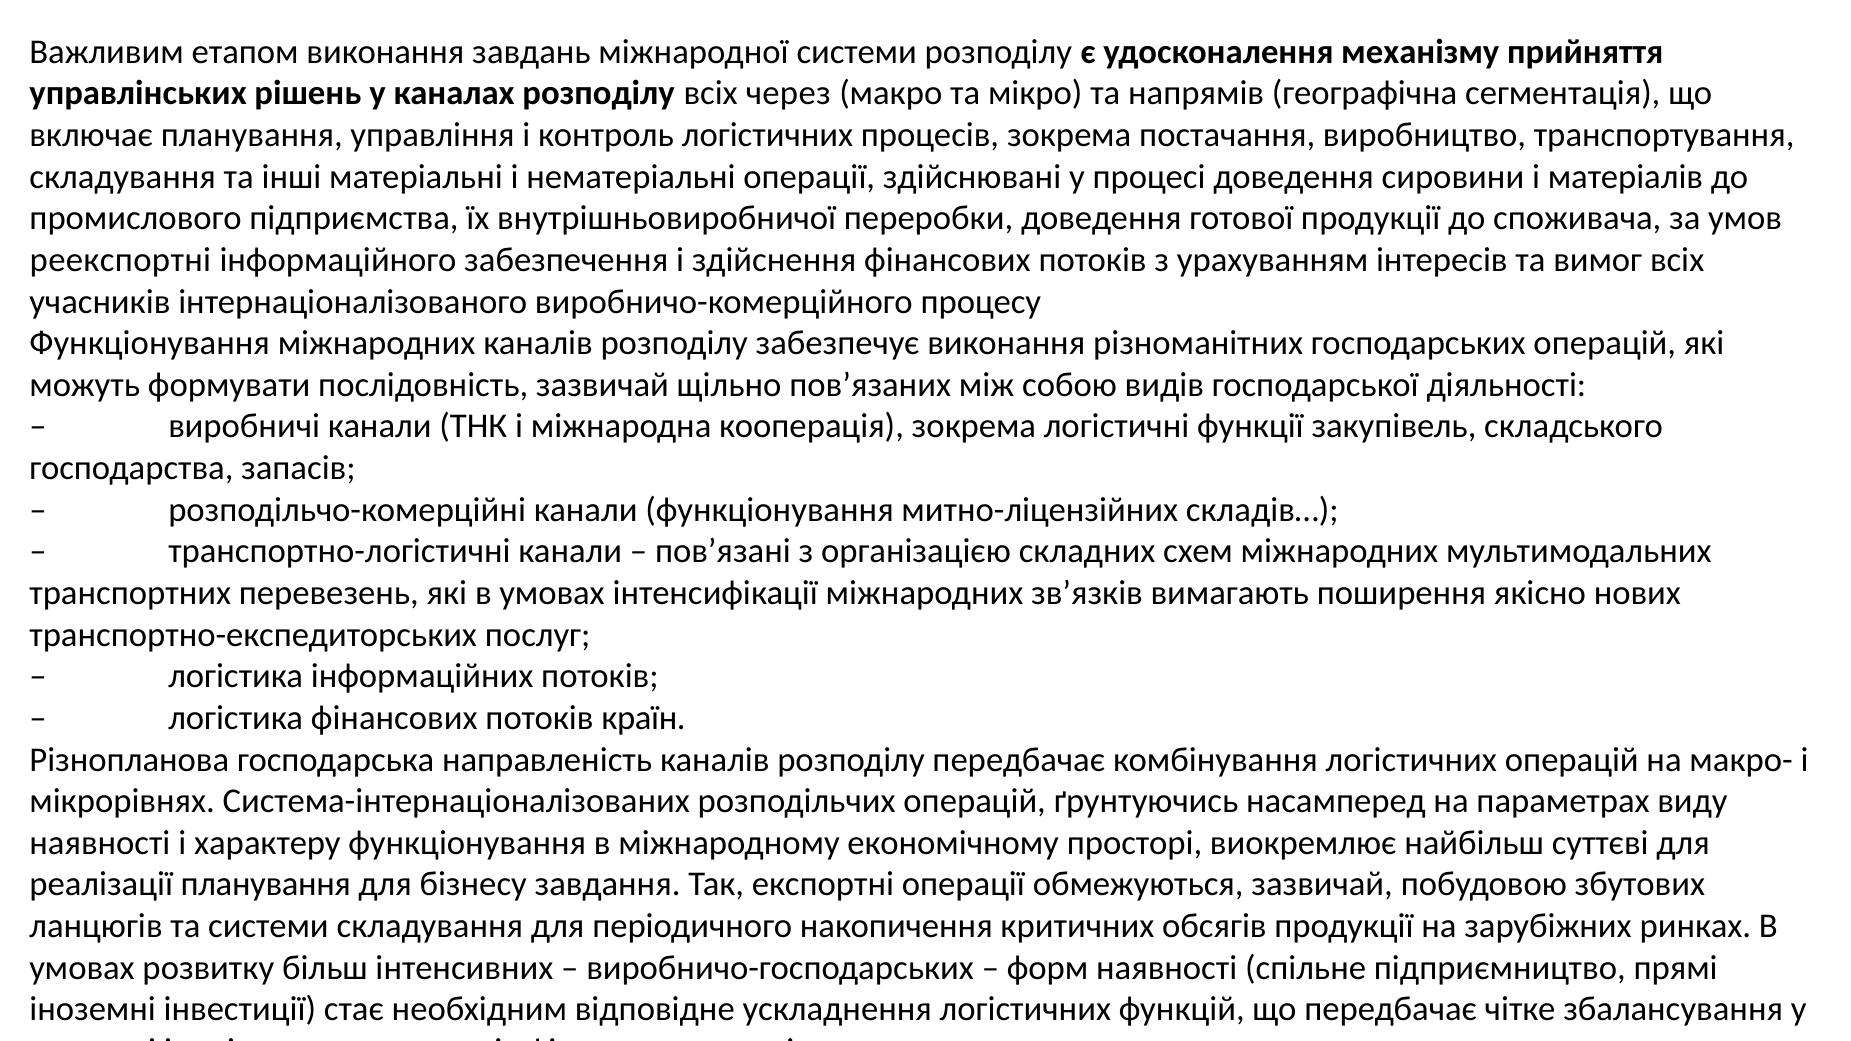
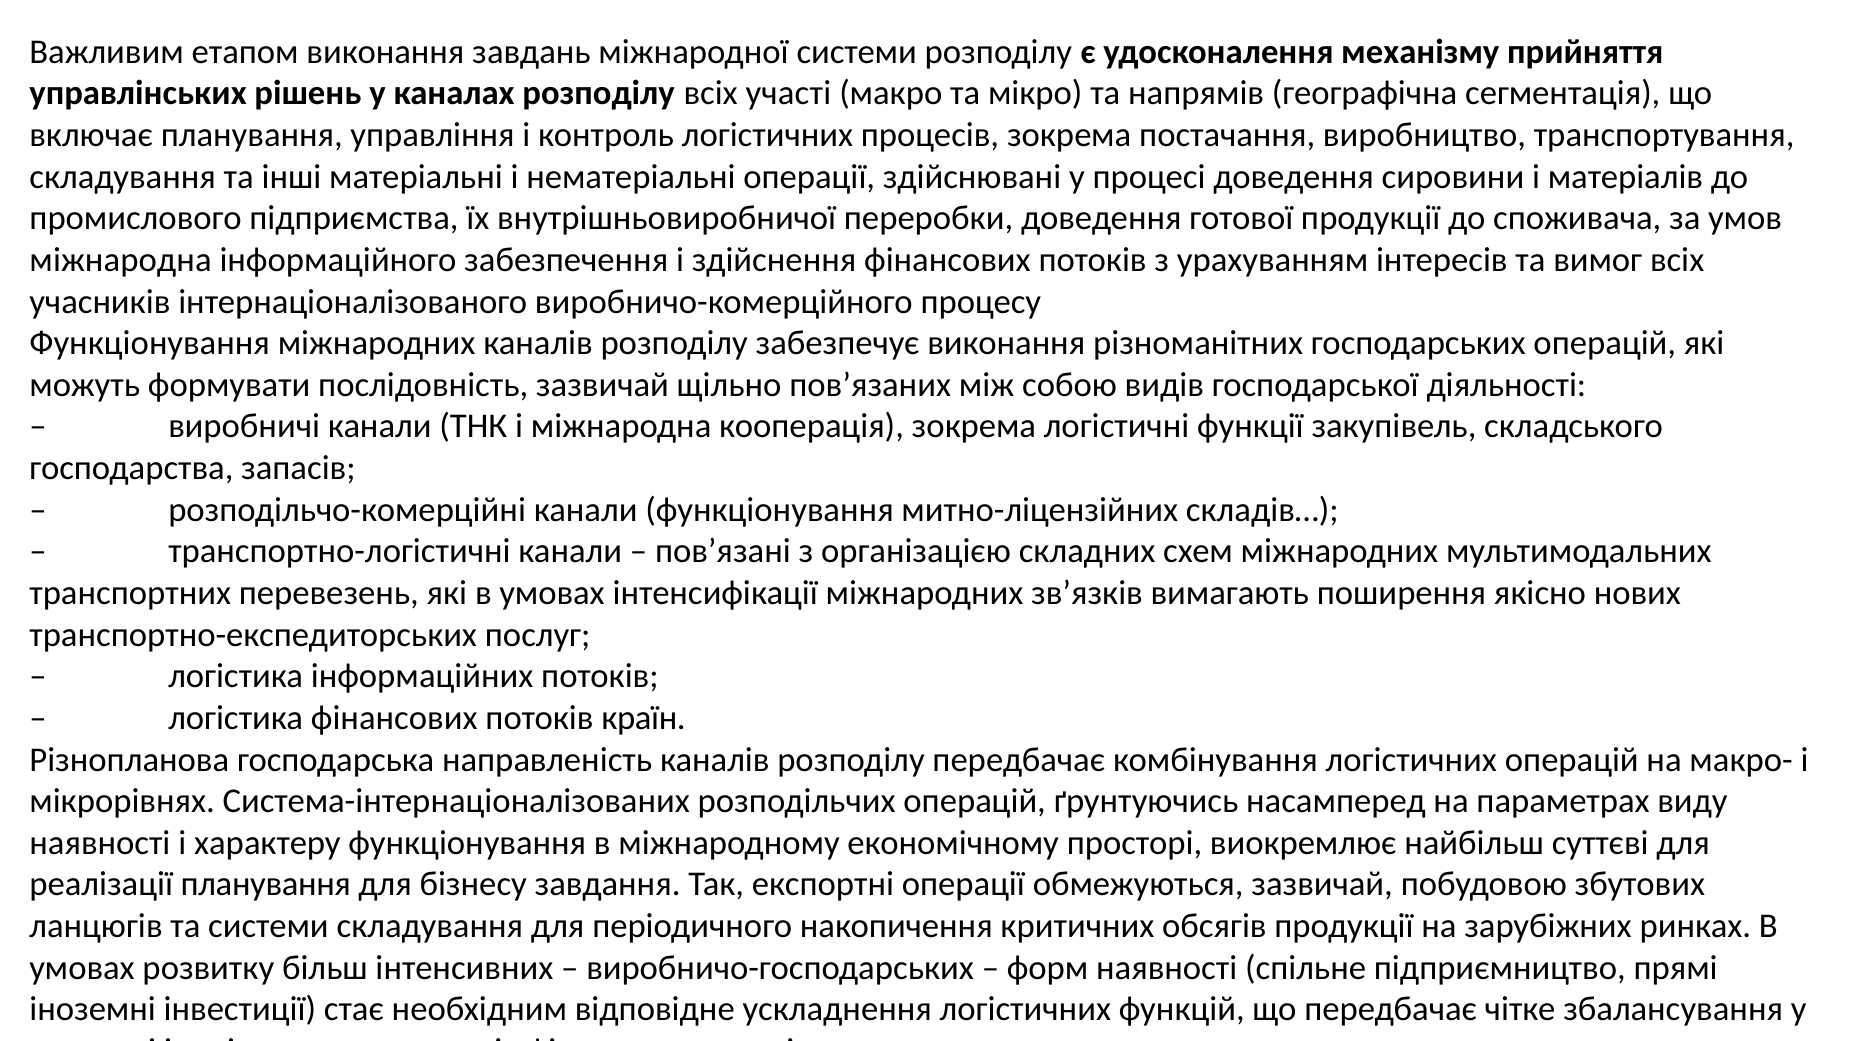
через: через -> участі (788, 93)
реекспортні: реекспортні -> міжнародна (121, 260)
